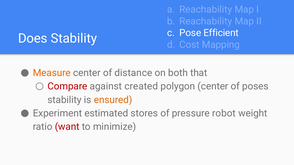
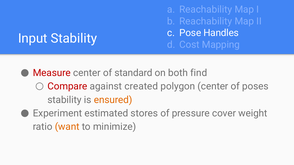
Efficient: Efficient -> Handles (221, 33)
Does: Does -> Input (33, 39)
Measure colour: orange -> red (52, 73)
distance: distance -> standard (133, 73)
that: that -> find (199, 73)
robot: robot -> cover (224, 114)
want colour: red -> orange (67, 127)
